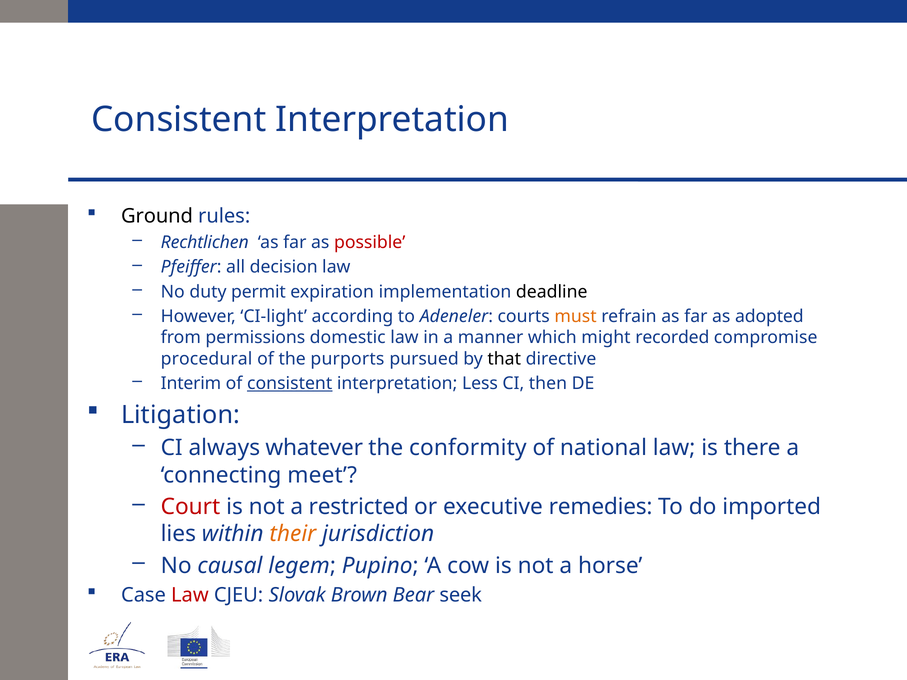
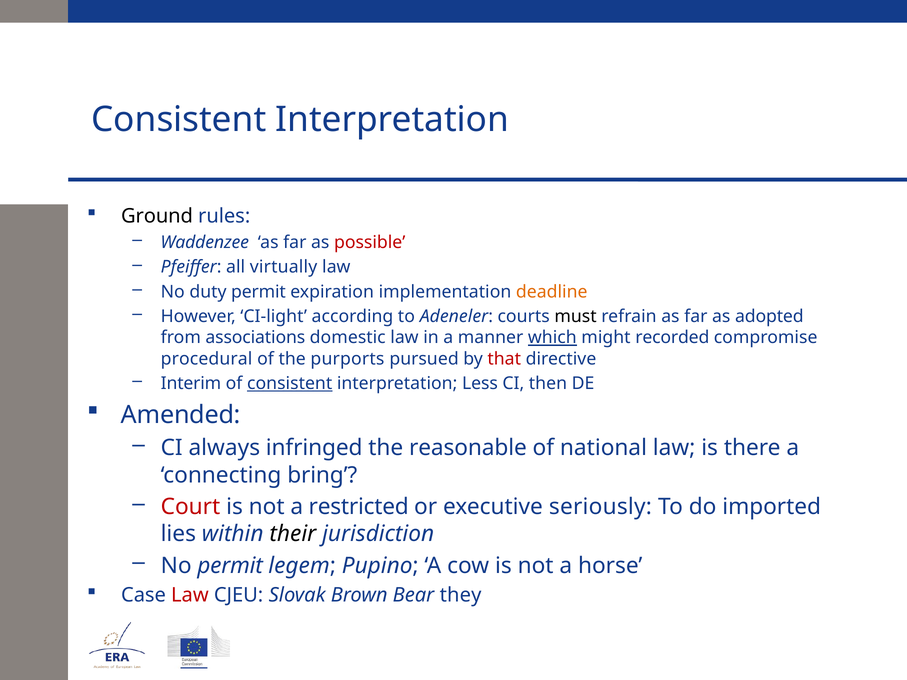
Rechtlichen: Rechtlichen -> Waddenzee (205, 242)
decision: decision -> virtually (284, 267)
deadline colour: black -> orange (552, 292)
must colour: orange -> black (576, 317)
permissions: permissions -> associations (255, 338)
which underline: none -> present (552, 338)
that colour: black -> red (504, 359)
Litigation: Litigation -> Amended (181, 415)
whatever: whatever -> infringed (314, 448)
conformity: conformity -> reasonable (468, 448)
meet: meet -> bring (322, 475)
remedies: remedies -> seriously (600, 507)
their colour: orange -> black (293, 534)
No causal: causal -> permit (230, 566)
seek: seek -> they (461, 595)
